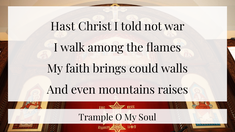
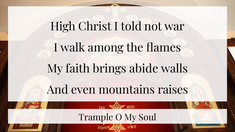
Hast: Hast -> High (63, 27)
could: could -> abide (144, 69)
